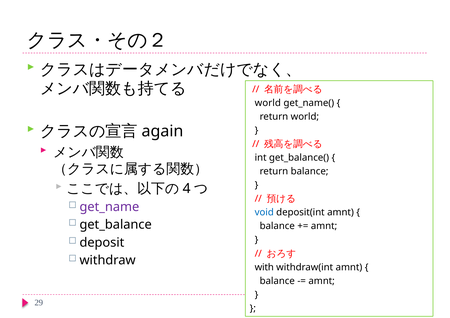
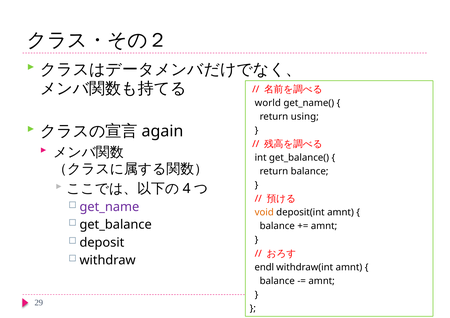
return world: world -> using (305, 117)
void colour: blue -> orange (264, 213)
with: with -> endl (264, 267)
